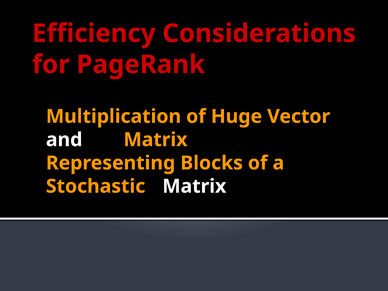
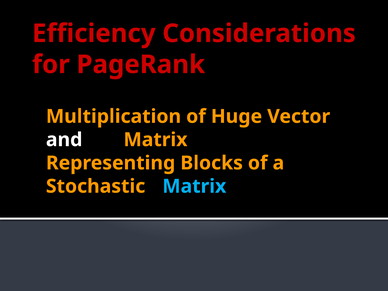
Matrix colour: white -> light blue (194, 186)
